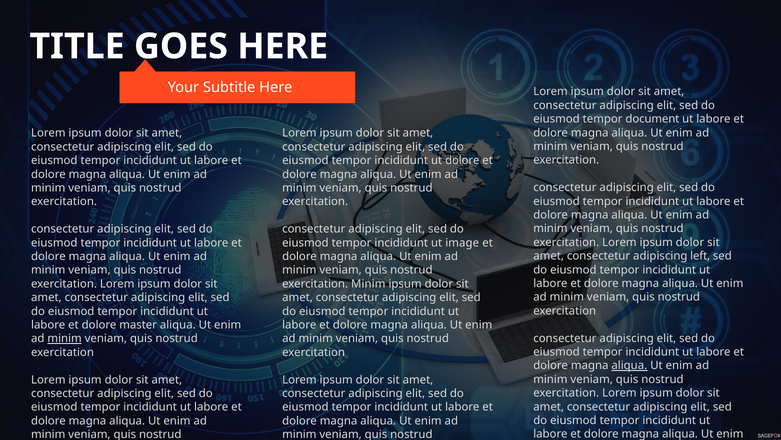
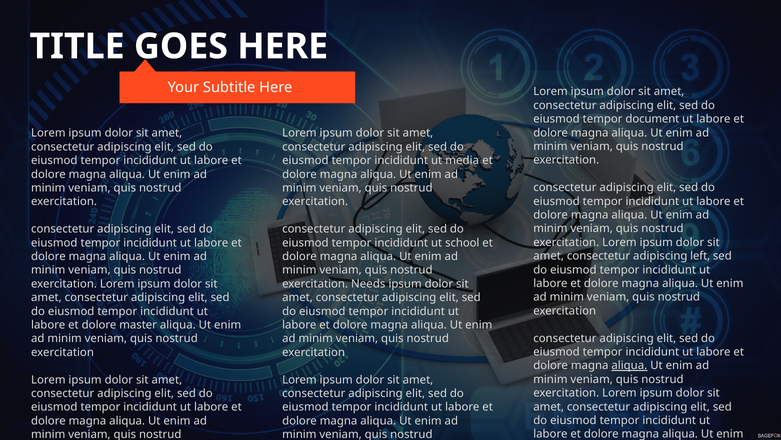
ut dolore: dolore -> media (462, 160)
image: image -> school (462, 242)
exercitation Minim: Minim -> Needs (368, 283)
minim underline: present -> none (65, 338)
